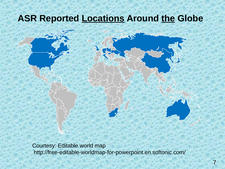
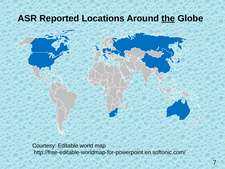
Locations underline: present -> none (103, 18)
